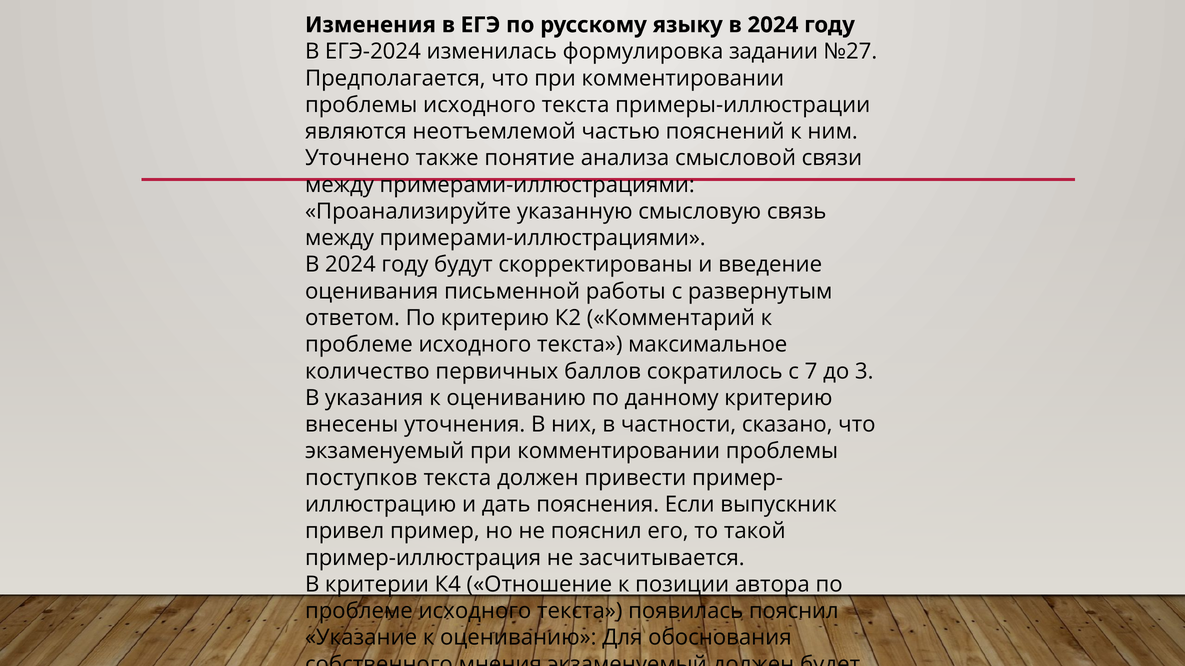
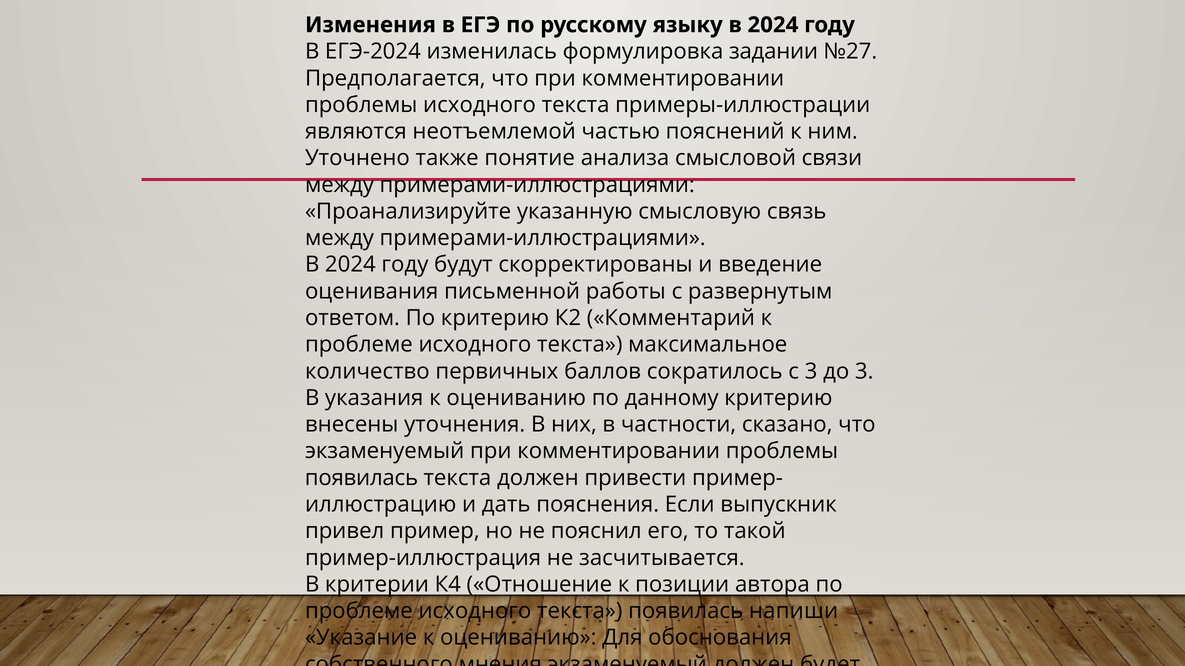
с 7: 7 -> 3 (811, 372)
поступков: поступков -> появилась (361, 478)
появилась пояснил: пояснил -> напиши (794, 611)
